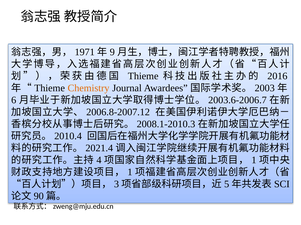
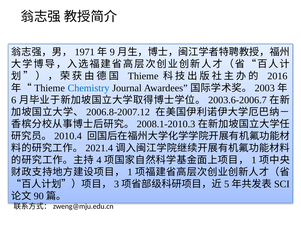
Chemistry colour: orange -> blue (89, 88)
